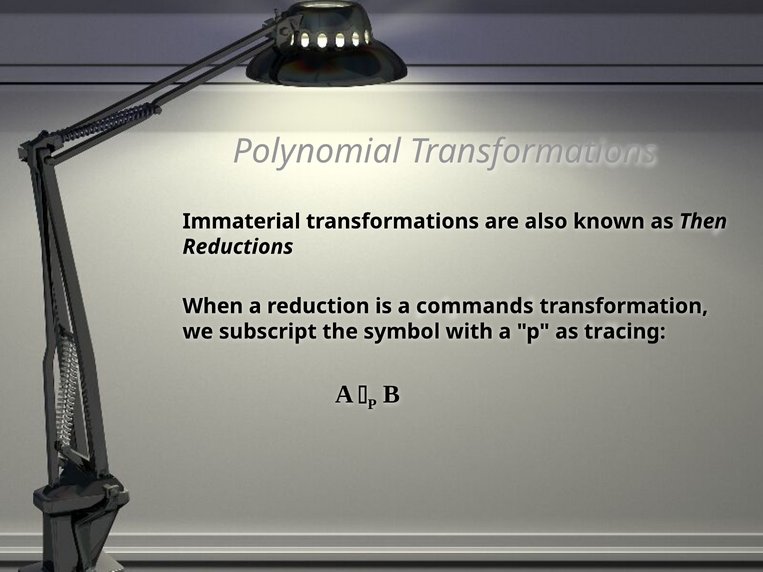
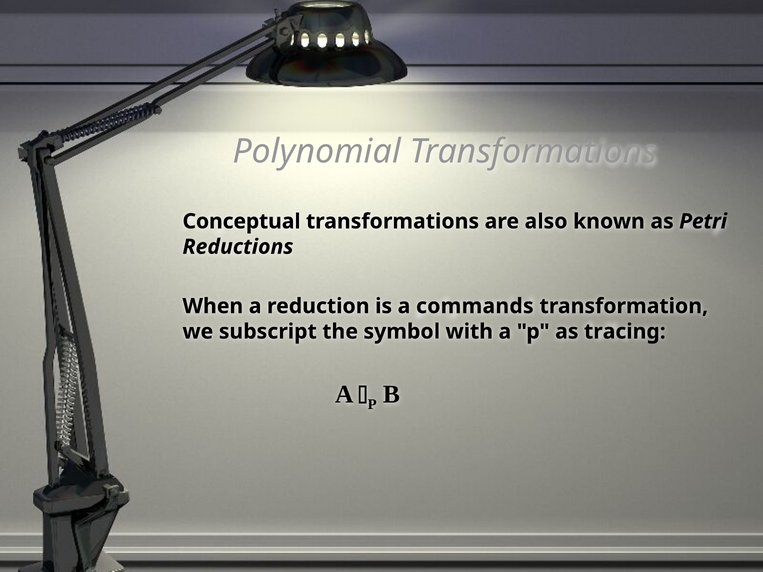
Immaterial: Immaterial -> Conceptual (242, 221)
Then: Then -> Petri (703, 221)
